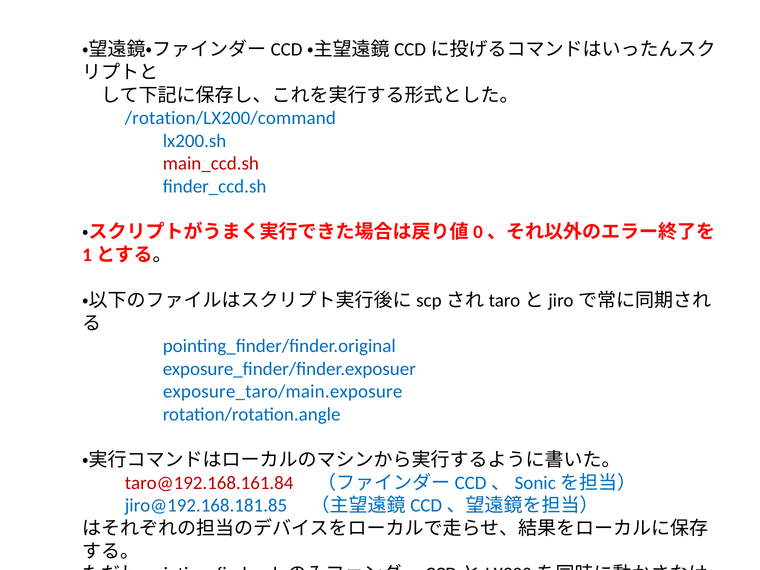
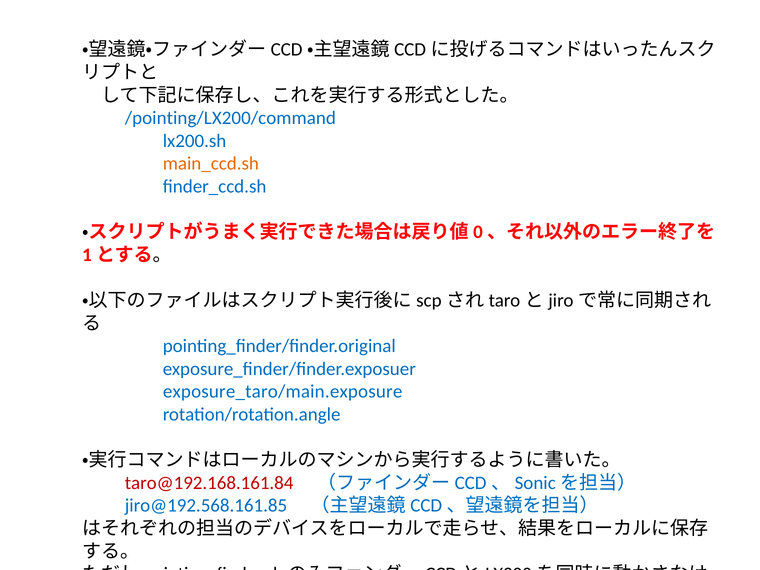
/rotation/LX200/command: /rotation/LX200/command -> /pointing/LX200/command (230, 118)
main_ccd.sh colour: red -> orange (211, 164)
jiro@192.168.181.85: jiro@192.168.181.85 -> jiro@192.568.161.85 (206, 506)
